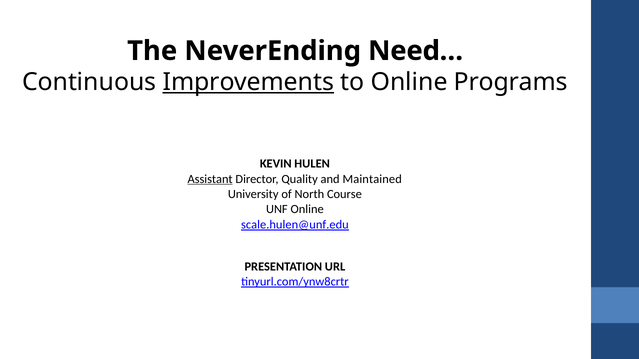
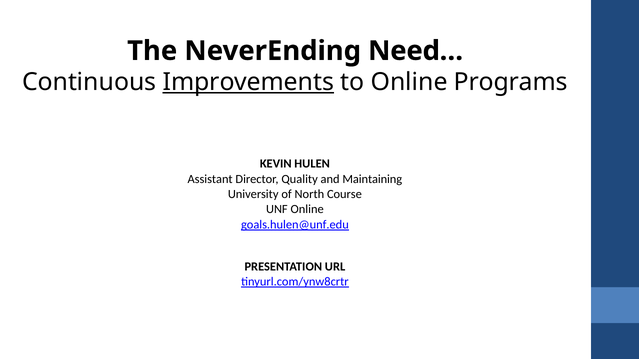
Assistant underline: present -> none (210, 179)
Maintained: Maintained -> Maintaining (372, 179)
scale.hulen@unf.edu: scale.hulen@unf.edu -> goals.hulen@unf.edu (295, 225)
